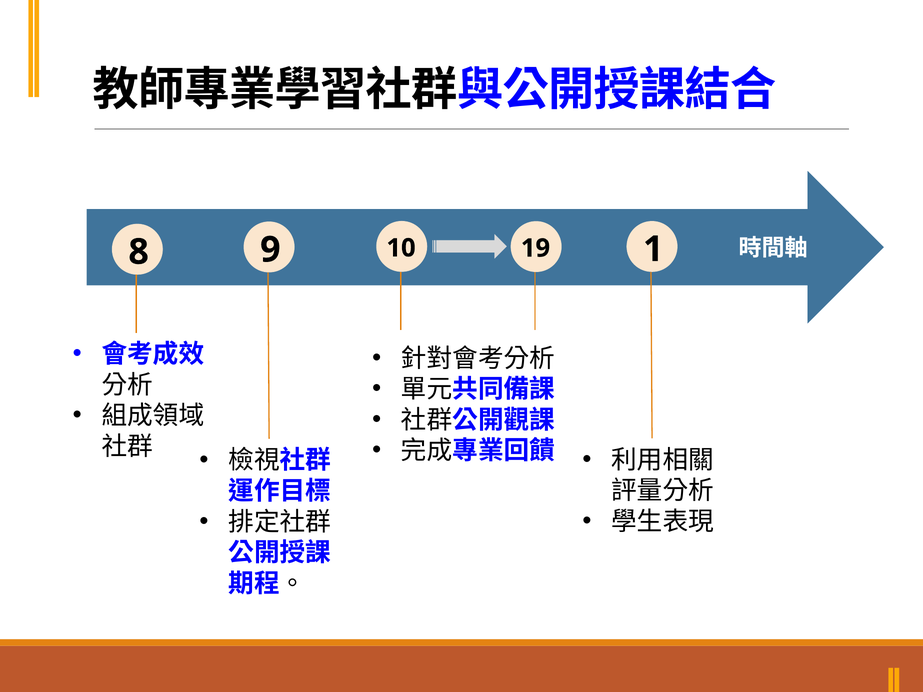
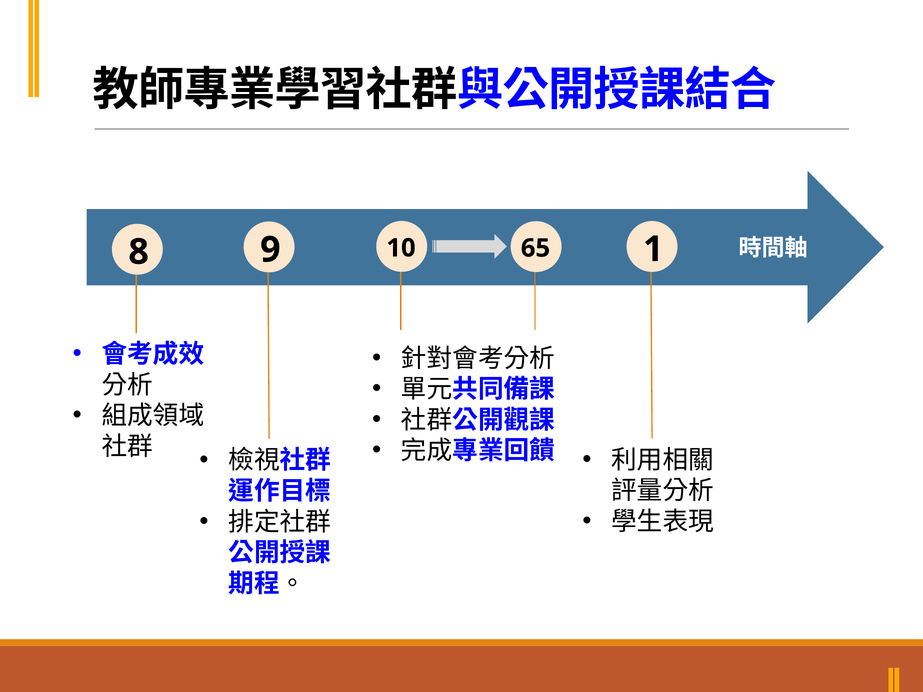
19: 19 -> 65 (535, 248)
